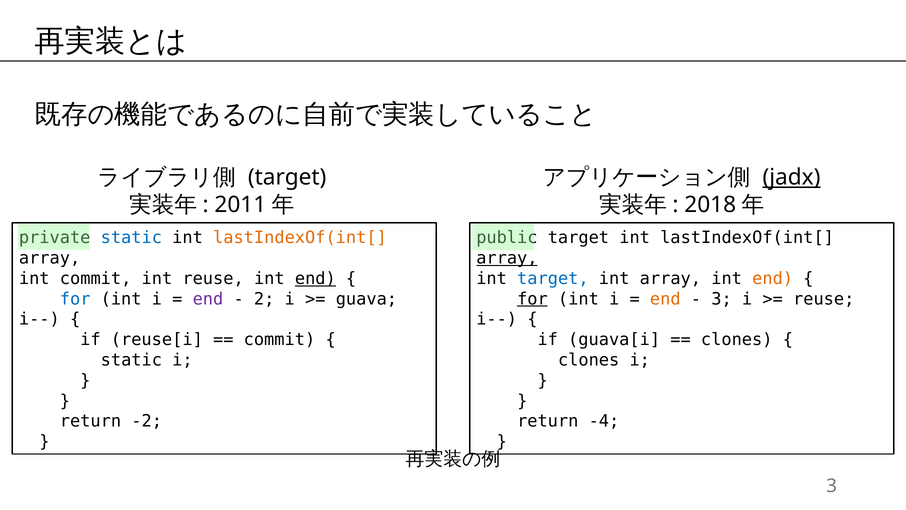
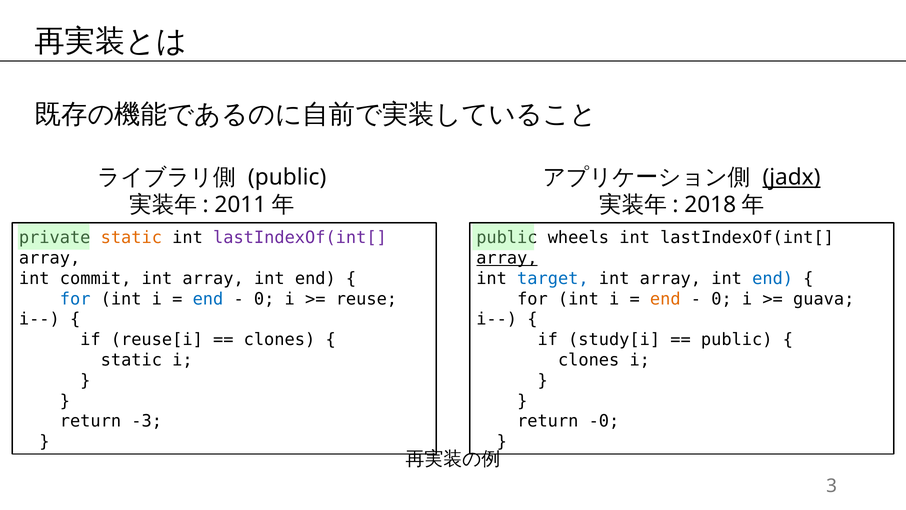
target: target -> public (287, 177)
static colour: blue -> orange (131, 238)
lastIndexOf(int[ colour: orange -> purple (300, 238)
target: target -> wheels (578, 238)
reuse: reuse -> array (213, 278)
end underline: present -> none (315, 278)
end colour: orange -> blue (773, 278)
end colour: purple -> blue (208, 299)
2: 2 -> 0 (264, 299)
guava: guava -> reuse (366, 299)
for underline: present -> none (532, 299)
3: 3 -> 0 (721, 299)
reuse: reuse -> guava (824, 299)
commit: commit -> clones (279, 339)
guava[i: guava[i -> study[i (614, 339)
clones: clones -> public (737, 339)
-2: -2 -> -3 (147, 421)
-4: -4 -> -0 (604, 421)
